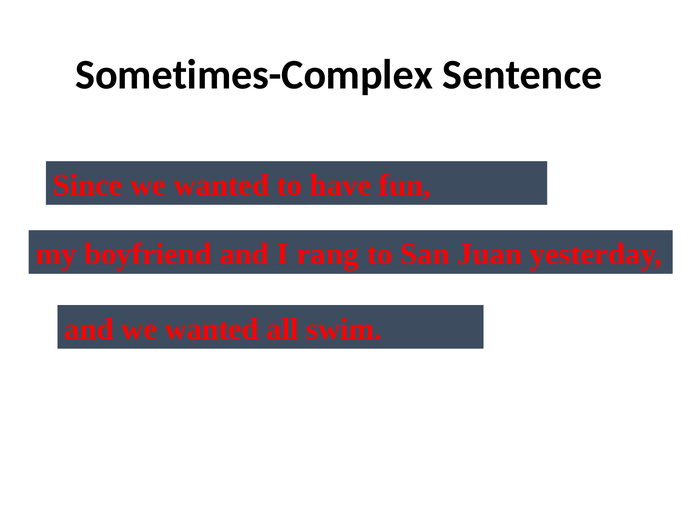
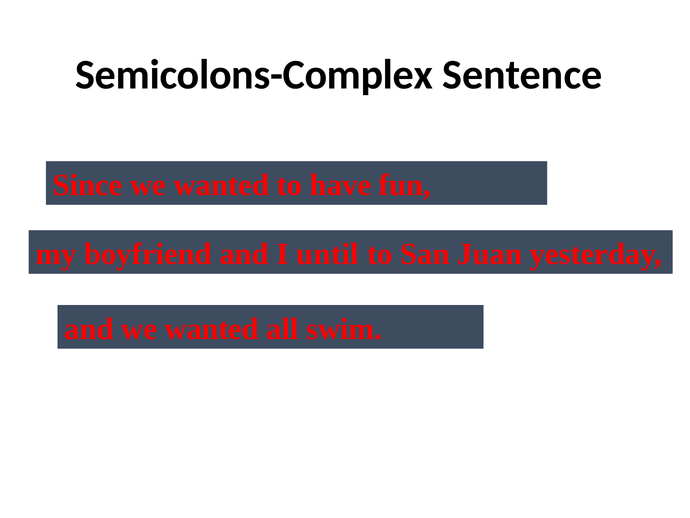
Sometimes-Complex: Sometimes-Complex -> Semicolons-Complex (254, 75)
rang: rang -> until (328, 254)
